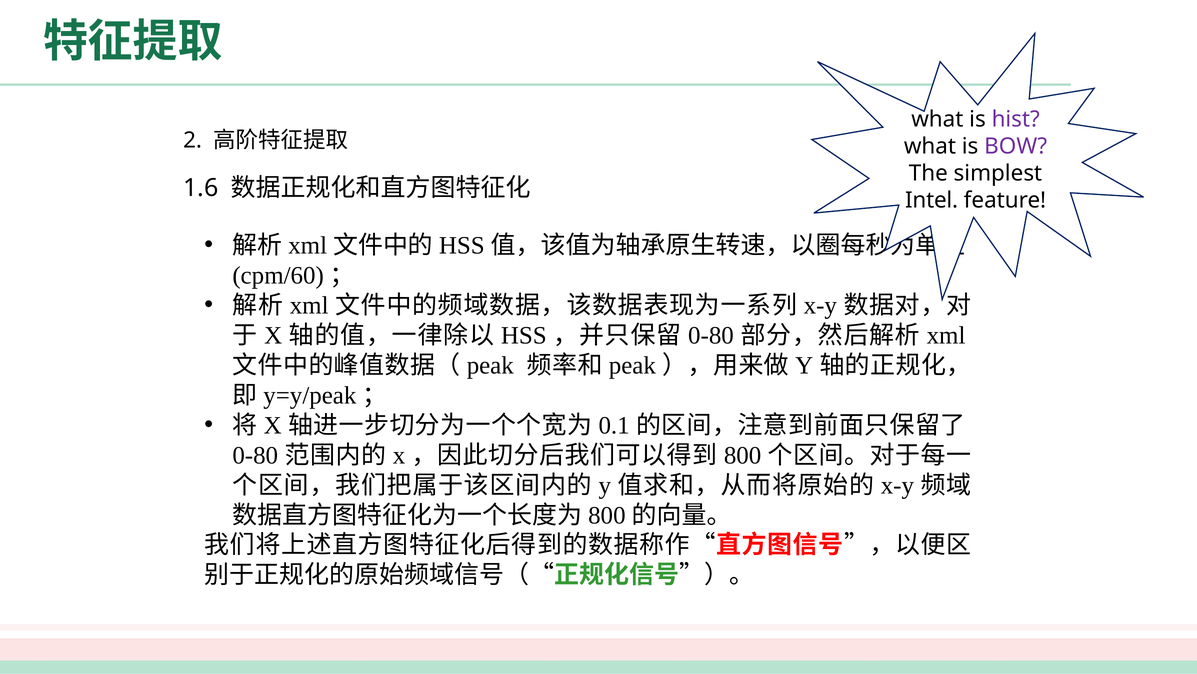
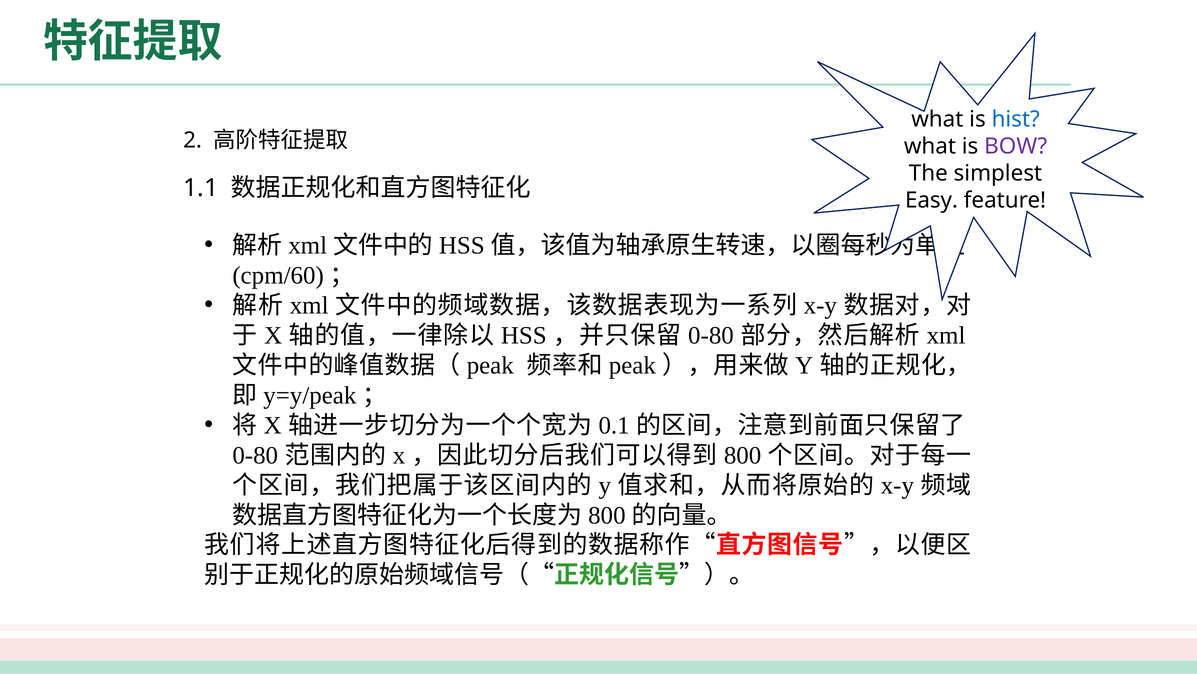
hist colour: purple -> blue (1016, 119)
1.6: 1.6 -> 1.1 (201, 188)
Intel: Intel -> Easy (932, 200)
